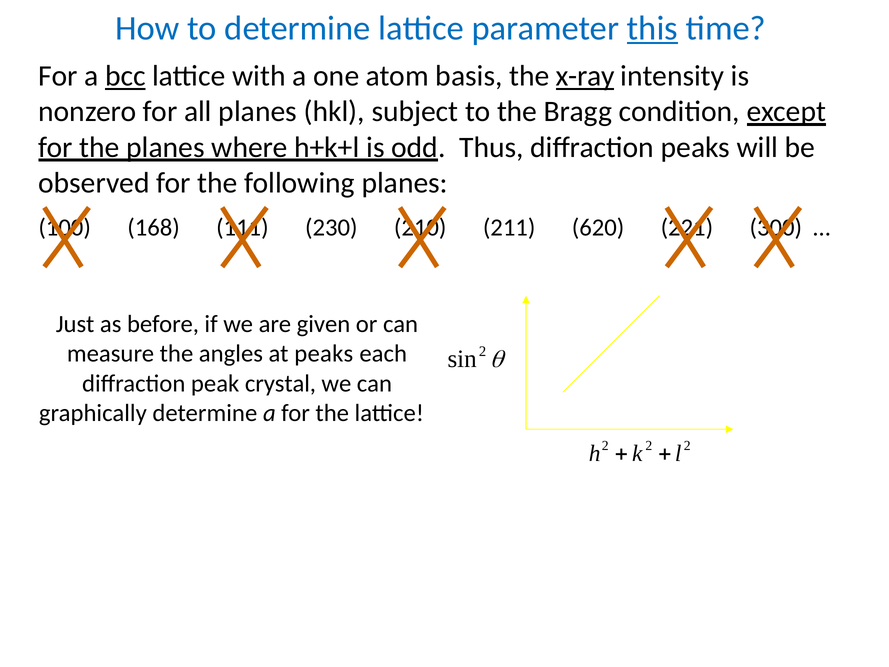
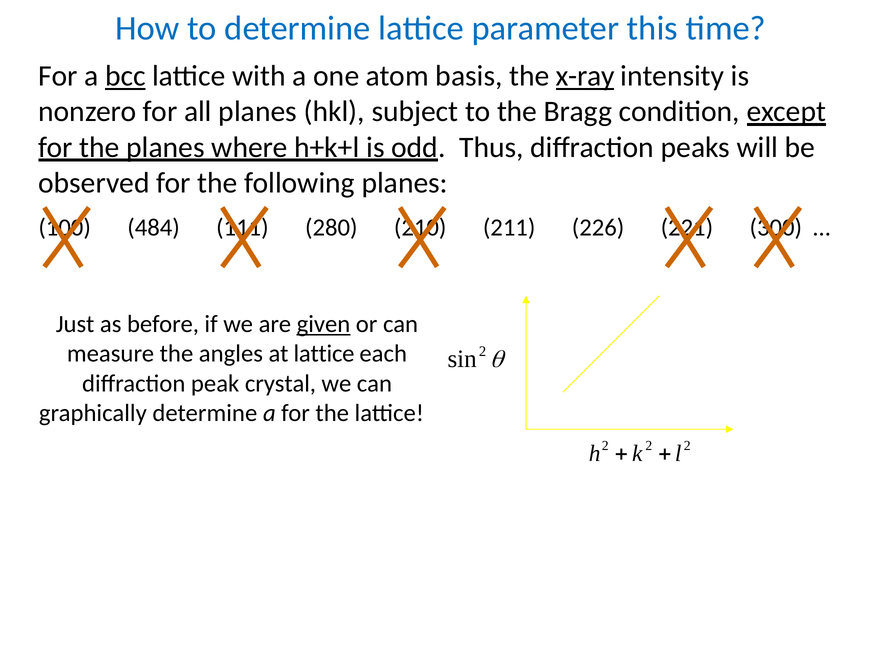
this underline: present -> none (652, 28)
168: 168 -> 484 (154, 227)
230: 230 -> 280 (331, 227)
620: 620 -> 226 (598, 227)
given underline: none -> present (324, 324)
at peaks: peaks -> lattice (324, 354)
